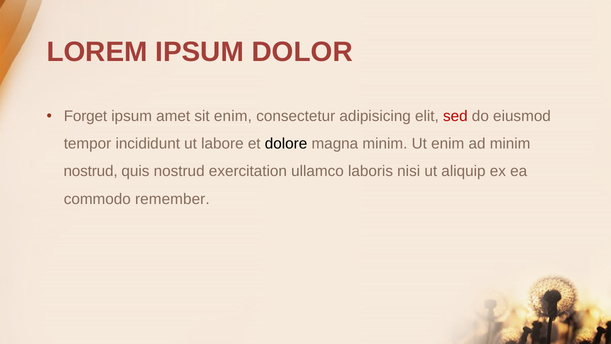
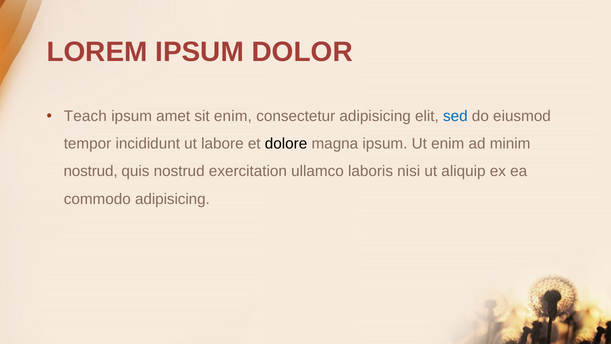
Forget: Forget -> Teach (85, 116)
sed colour: red -> blue (455, 116)
magna minim: minim -> ipsum (385, 144)
commodo remember: remember -> adipisicing (172, 199)
